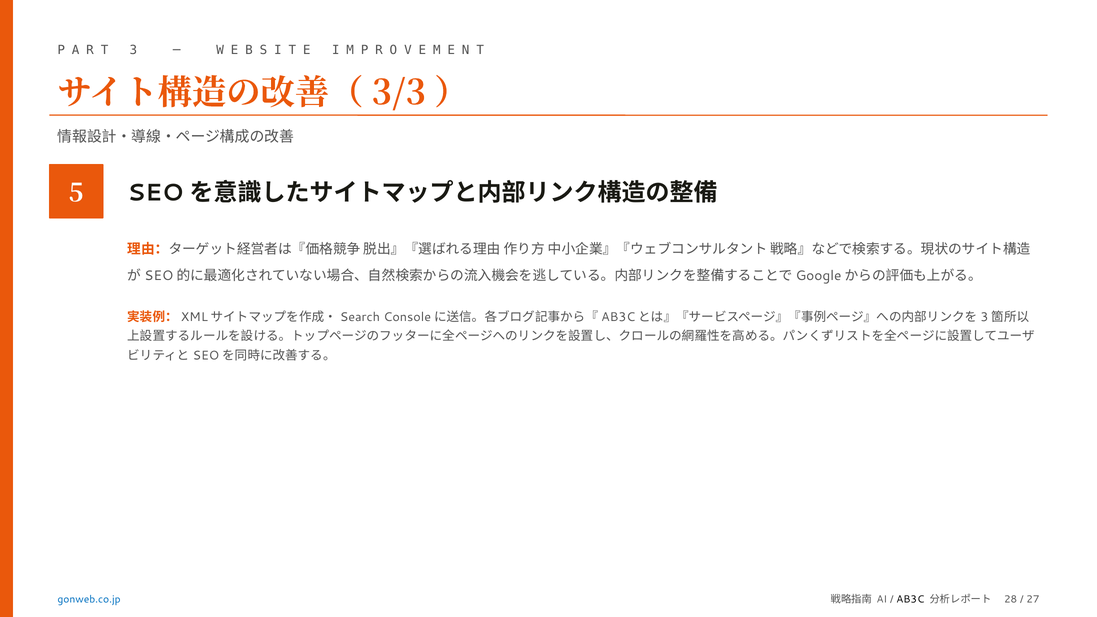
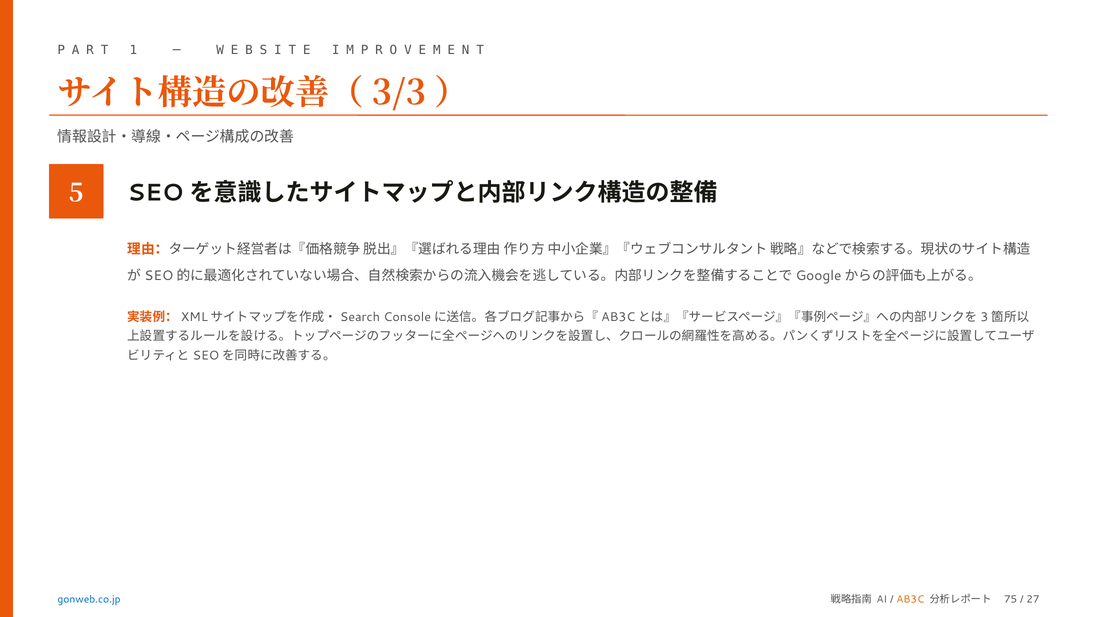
3: 3 -> 1 (133, 50)
AB3C colour: black -> orange (910, 599)
28: 28 -> 75 (1011, 599)
